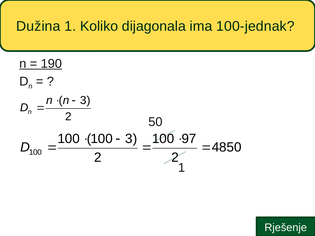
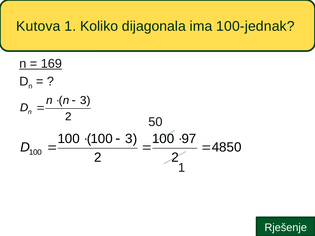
Dužina: Dužina -> Kutova (38, 26)
190: 190 -> 169 (51, 64)
